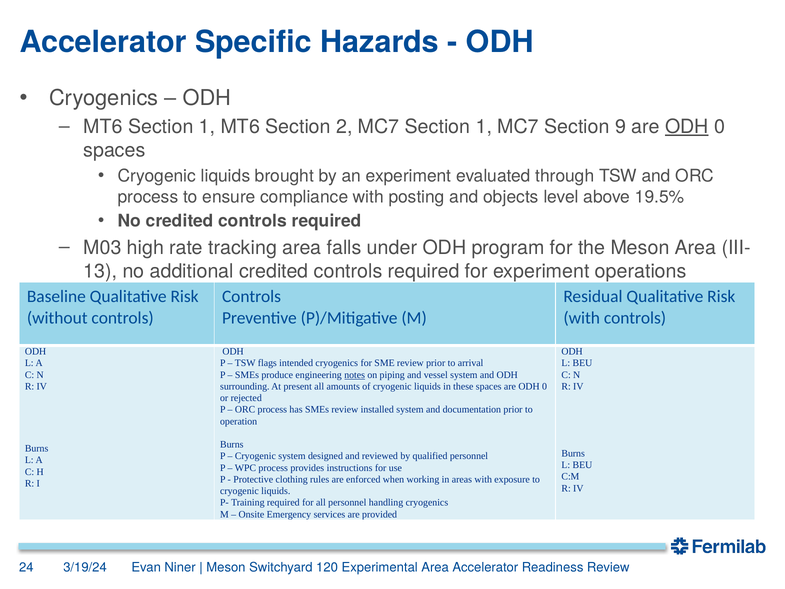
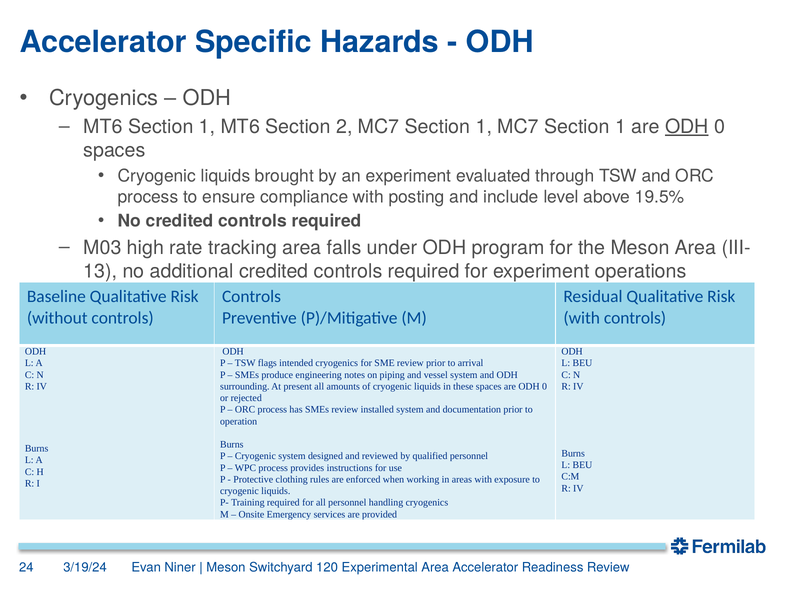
1 MC7 Section 9: 9 -> 1 (621, 127)
objects: objects -> include (511, 197)
notes underline: present -> none (355, 375)
